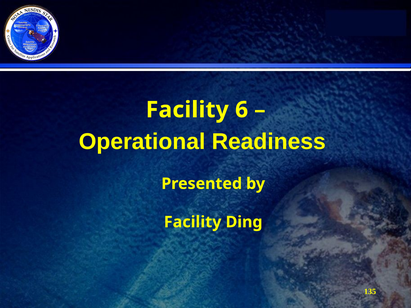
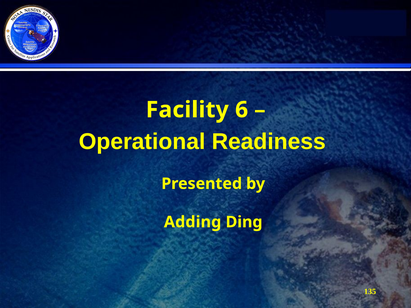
Facility: Facility -> Adding (193, 222)
